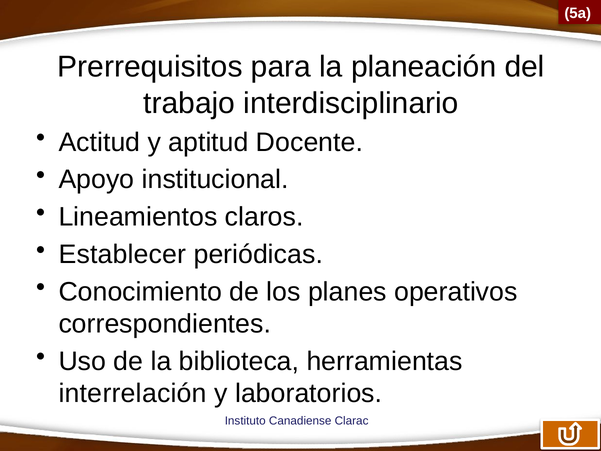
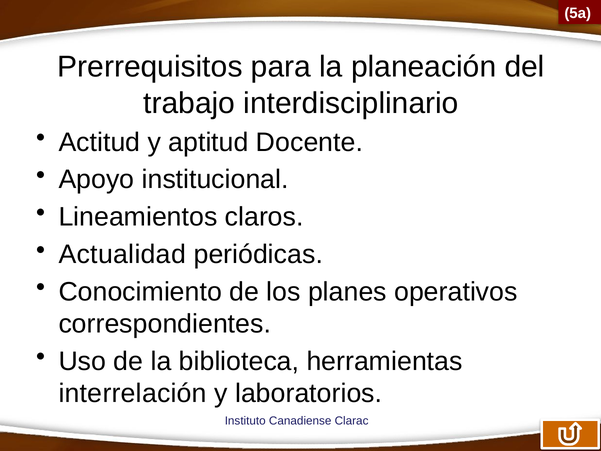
Establecer: Establecer -> Actualidad (122, 254)
